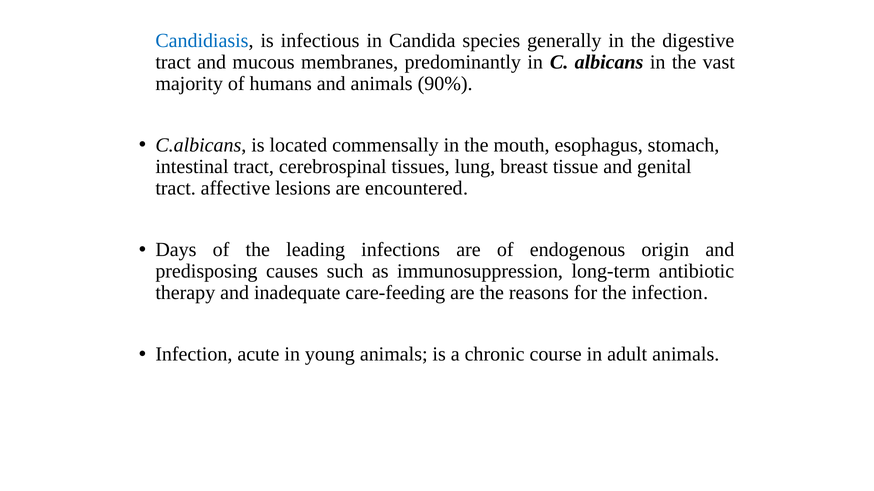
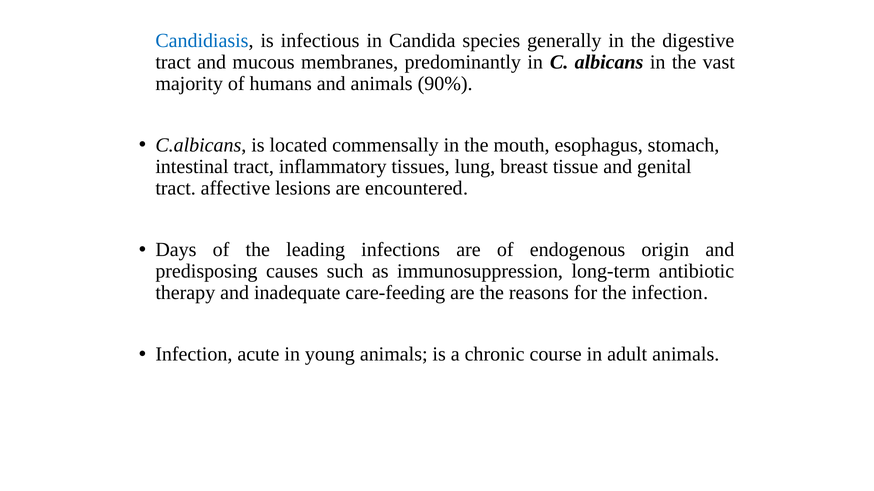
cerebrospinal: cerebrospinal -> inflammatory (333, 167)
